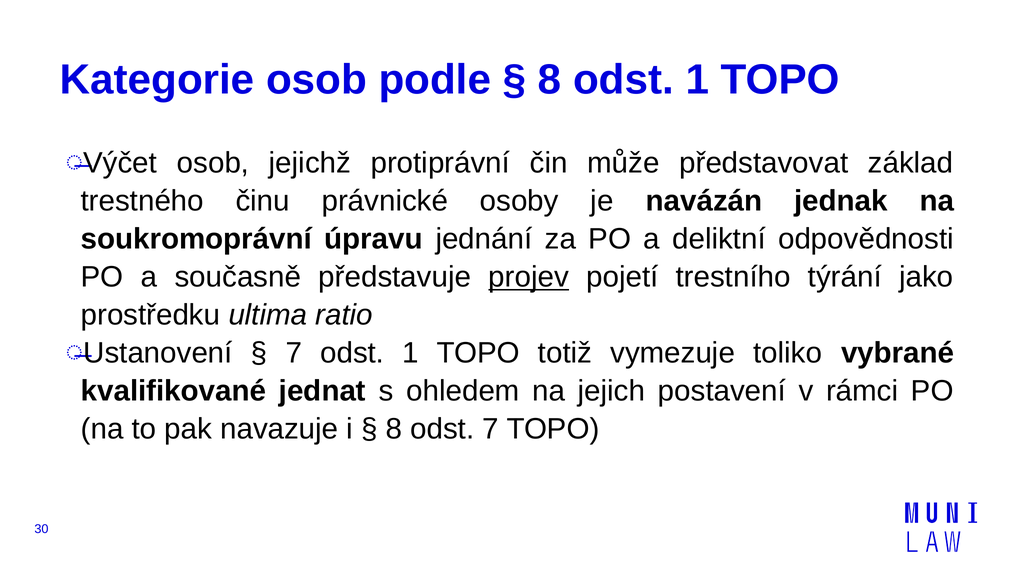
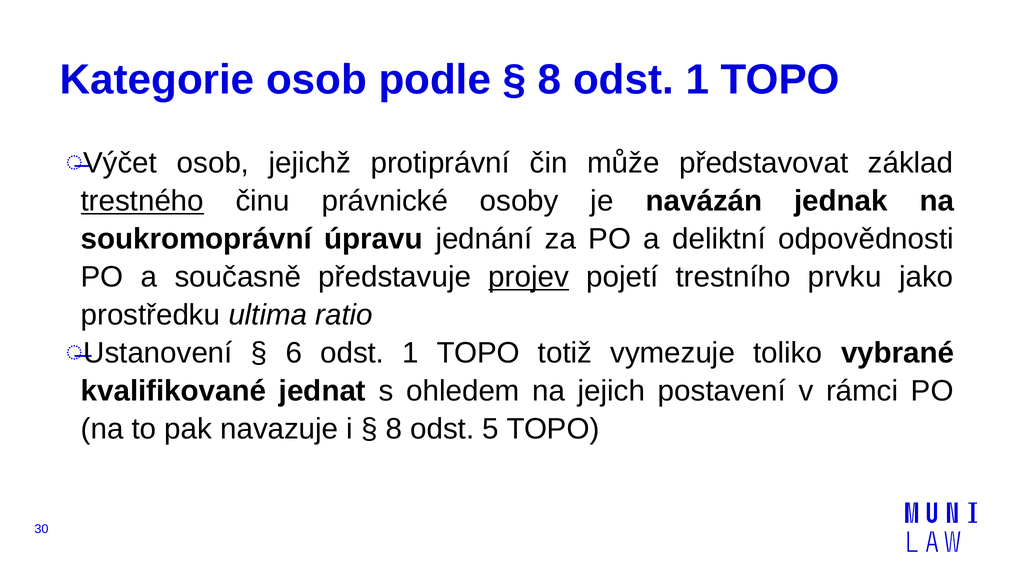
trestného underline: none -> present (142, 201)
týrání: týrání -> prvku (845, 277)
7: 7 -> 6 (294, 353)
odst 7: 7 -> 5 (491, 429)
